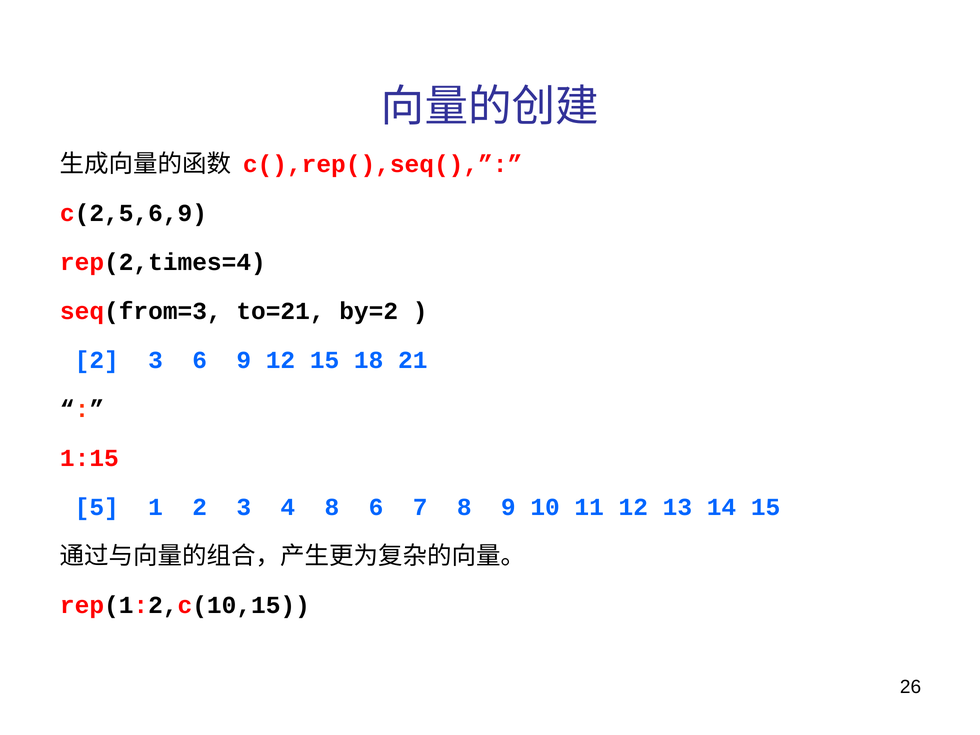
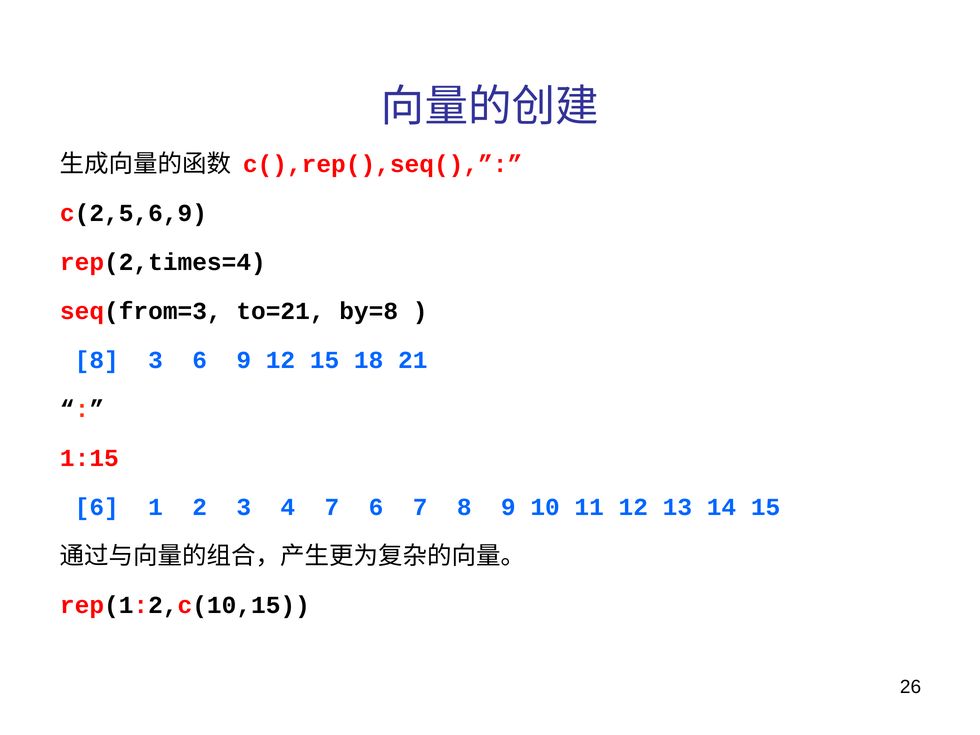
by=2: by=2 -> by=8 (369, 311)
2: 2 -> 8 (97, 360)
5: 5 -> 6 (97, 507)
4 8: 8 -> 7 (332, 507)
